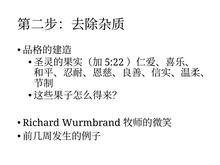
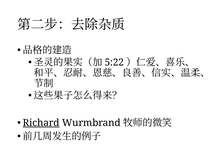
Richard underline: none -> present (41, 123)
